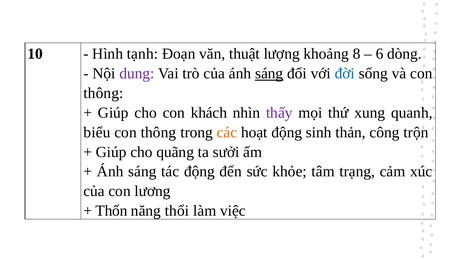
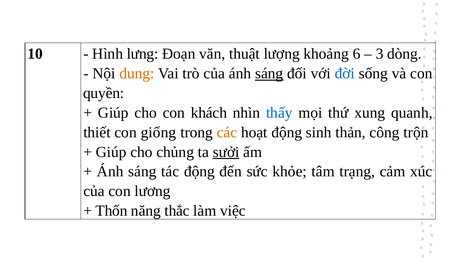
tạnh: tạnh -> lưng (143, 54)
8: 8 -> 6 (357, 54)
6: 6 -> 3 (380, 54)
dung colour: purple -> orange (137, 74)
thông: thông -> quyền (104, 93)
thấy colour: purple -> blue (279, 113)
biểu: biểu -> thiết (97, 133)
thông: thông -> giống (159, 133)
quãng: quãng -> chủng (175, 152)
sưởi underline: none -> present (226, 152)
thổi: thổi -> thắc (177, 211)
